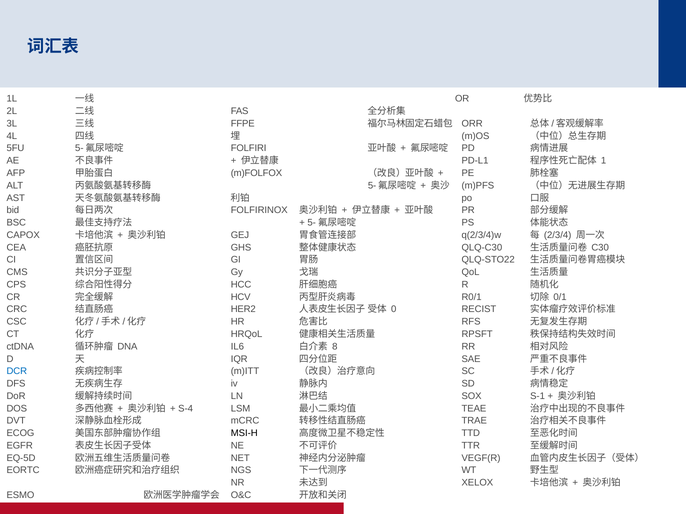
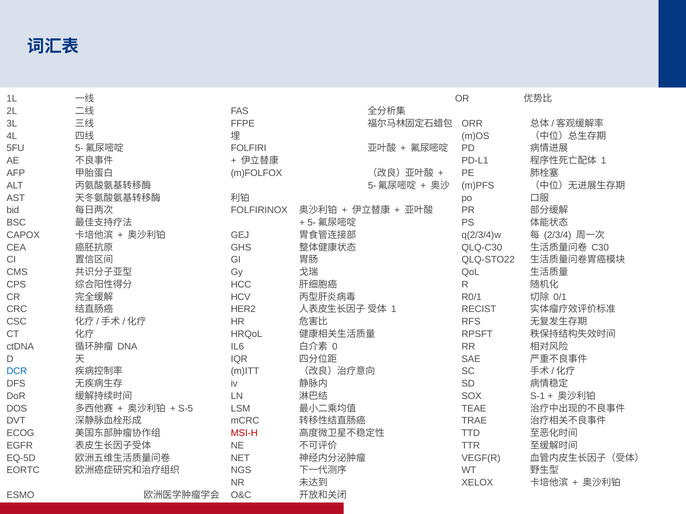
0: 0 -> 1 (394, 310)
8: 8 -> 0 (335, 347)
S-4: S-4 -> S-5 (186, 409)
MSI-H colour: black -> red (244, 434)
